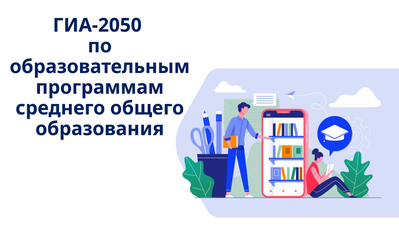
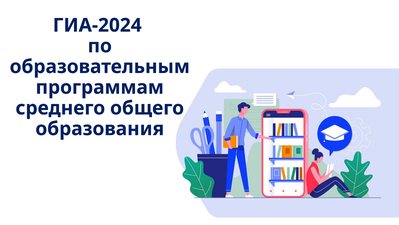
ГИА-2050: ГИА-2050 -> ГИА-2024 (97, 25)
